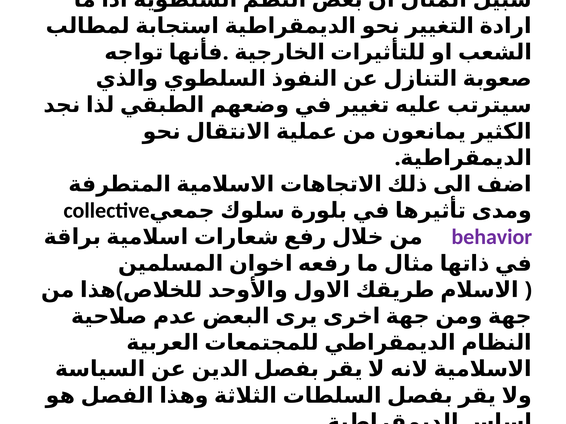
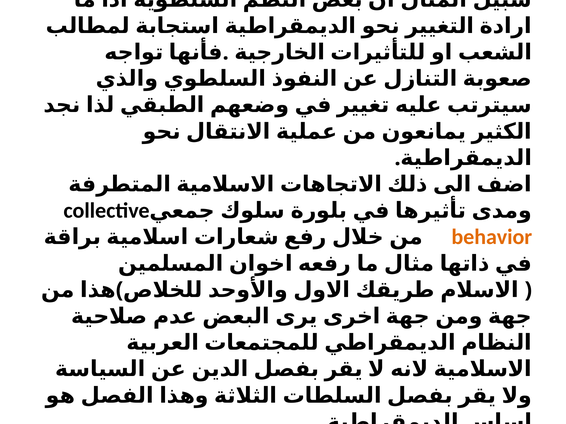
behavior colour: purple -> orange (492, 237)
